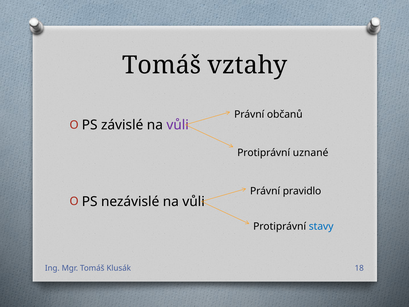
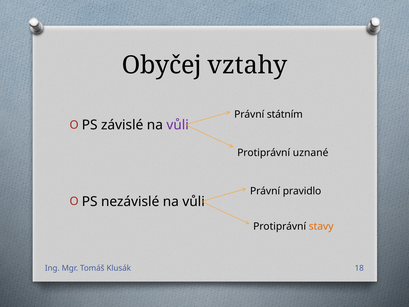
Tomáš: Tomáš -> Obyčej (162, 65)
občanů: občanů -> státním (285, 114)
stavy colour: blue -> orange (321, 226)
